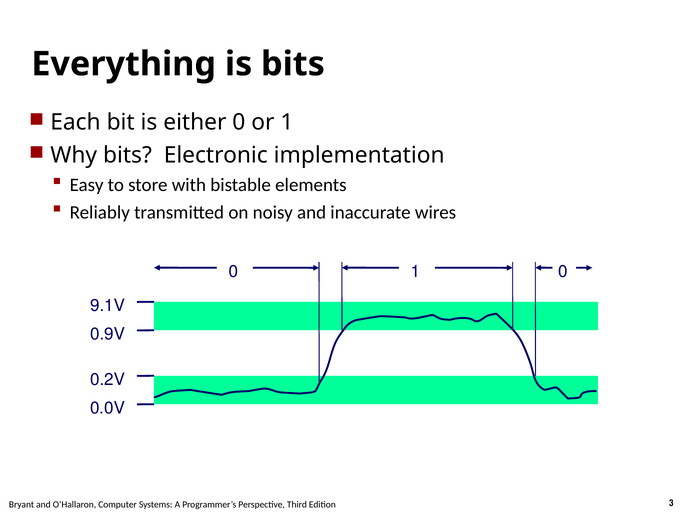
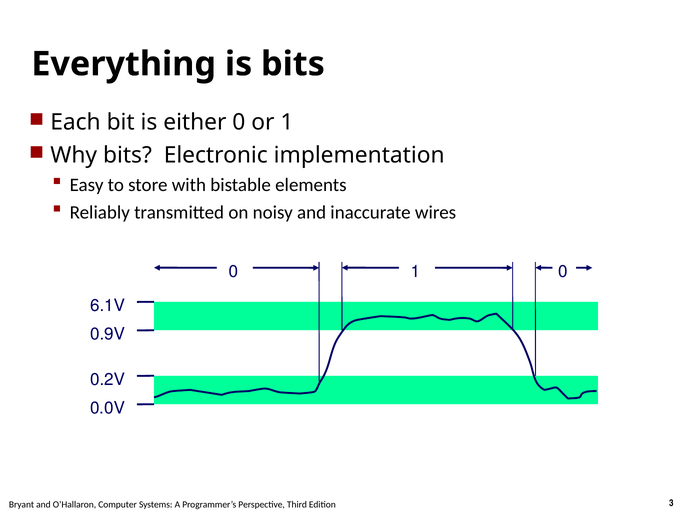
9.1V: 9.1V -> 6.1V (108, 306)
